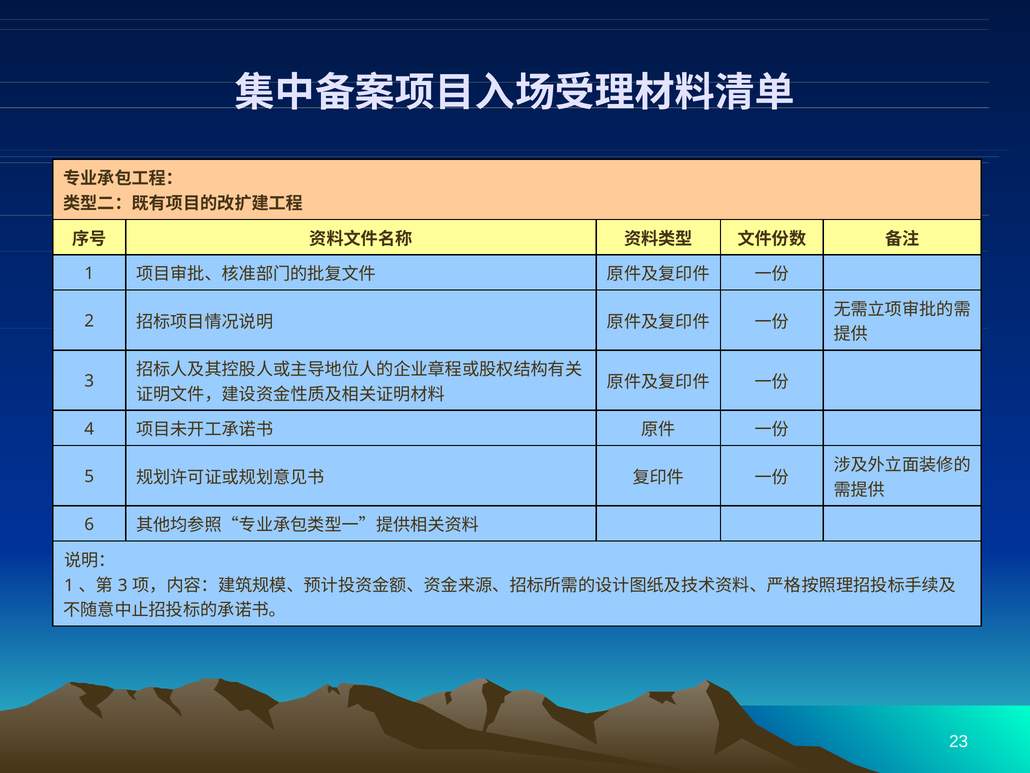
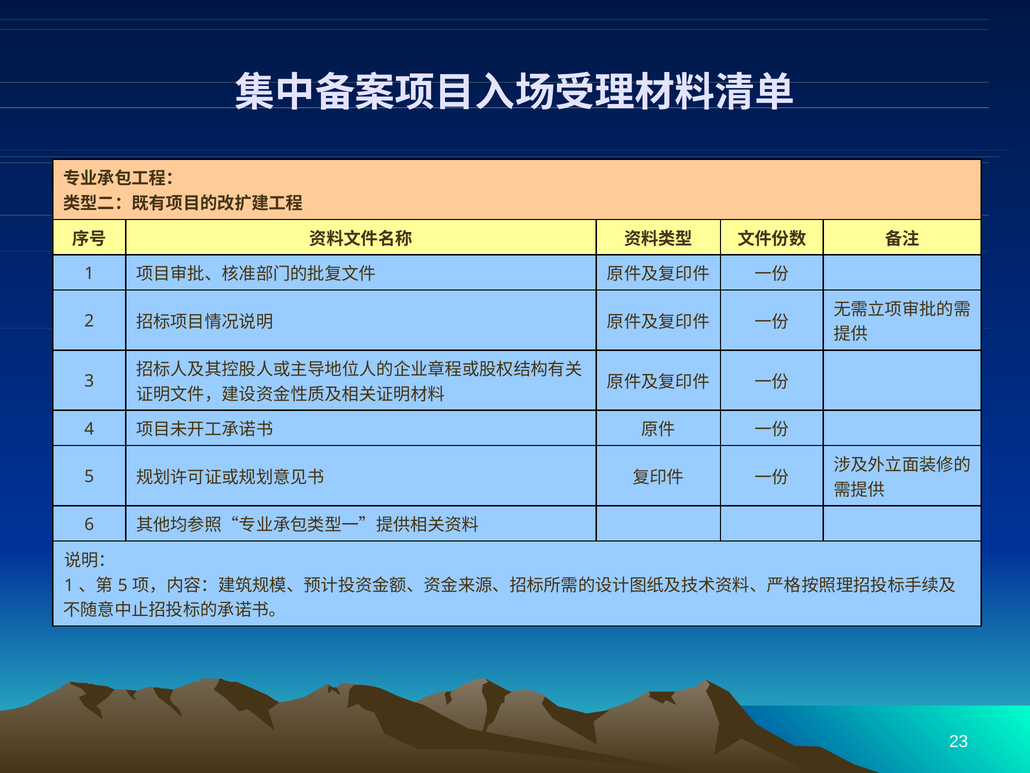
3: 3 -> 5 (123, 585)
